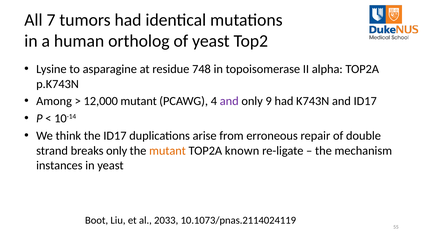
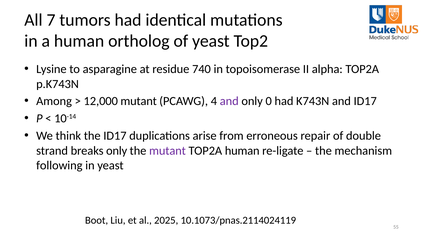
748: 748 -> 740 (201, 69)
9: 9 -> 0 (269, 101)
mutant colour: orange -> purple (168, 151)
TOP2A known: known -> human (242, 151)
instances: instances -> following (59, 165)
2033: 2033 -> 2025 (166, 220)
